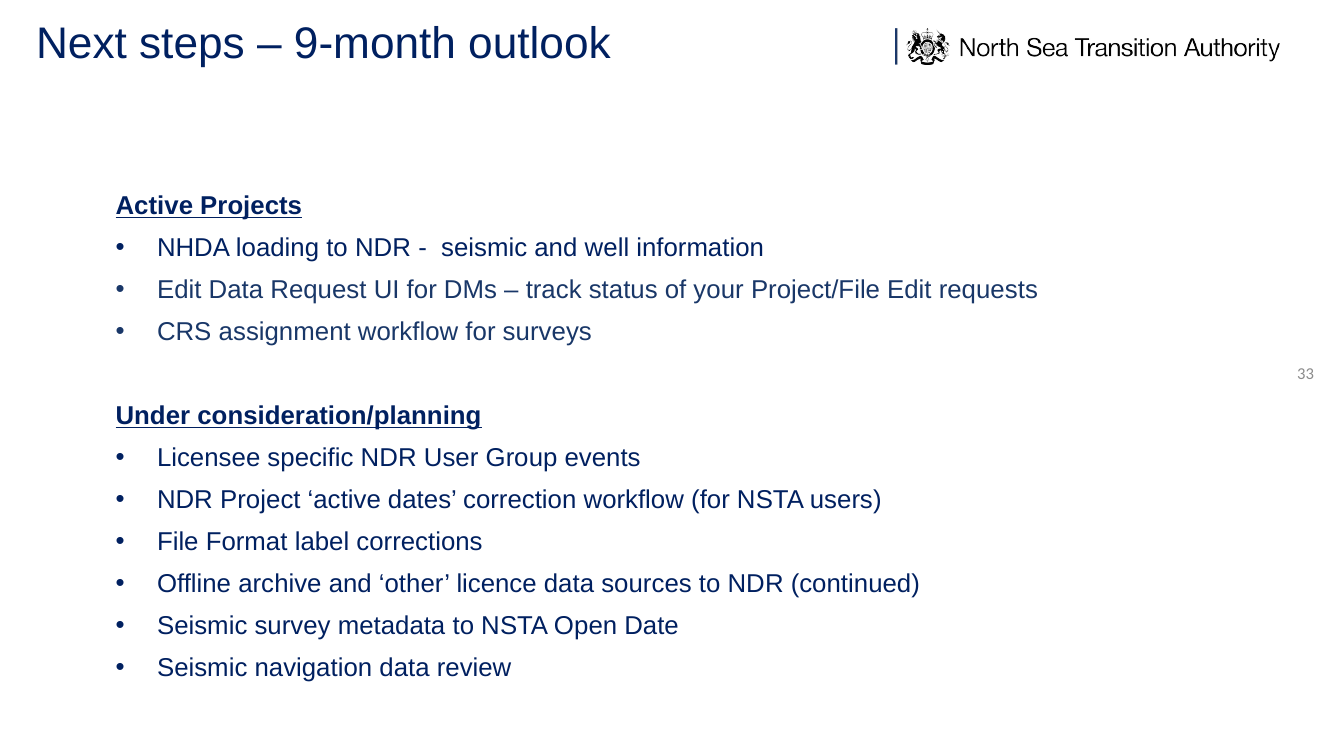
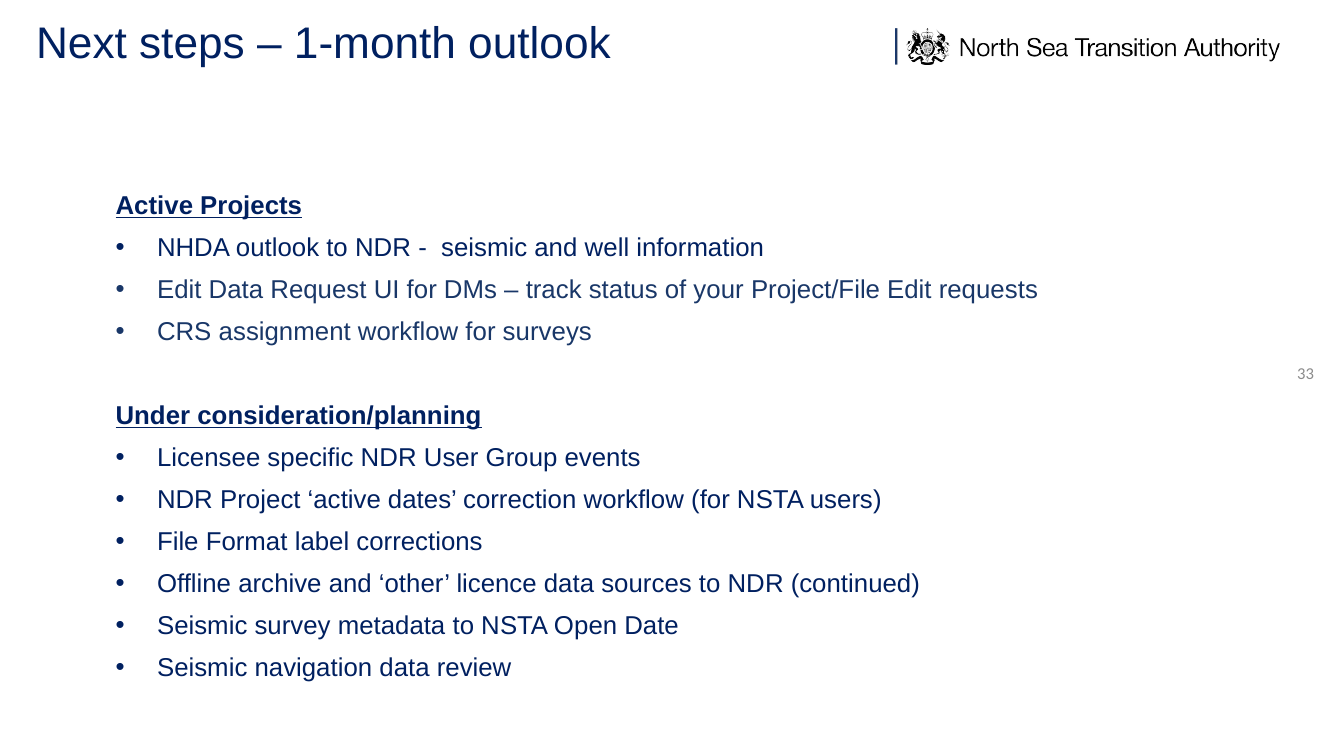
9-month: 9-month -> 1-month (375, 44)
NHDA loading: loading -> outlook (278, 248)
